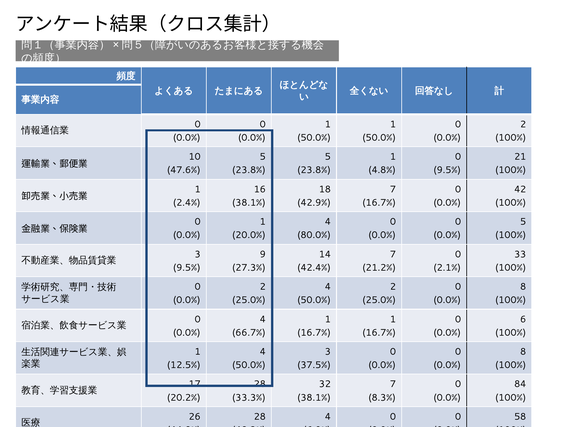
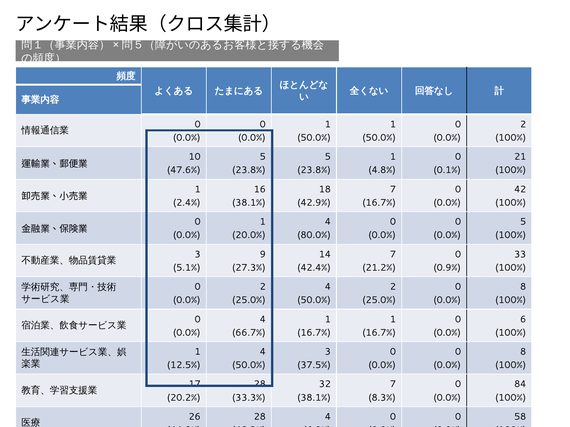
9.5%: 9.5% -> 0.1% (447, 170)
9.5%: 9.5% -> 5.1% (187, 268)
2.1%: 2.1% -> 0.9% (447, 268)
